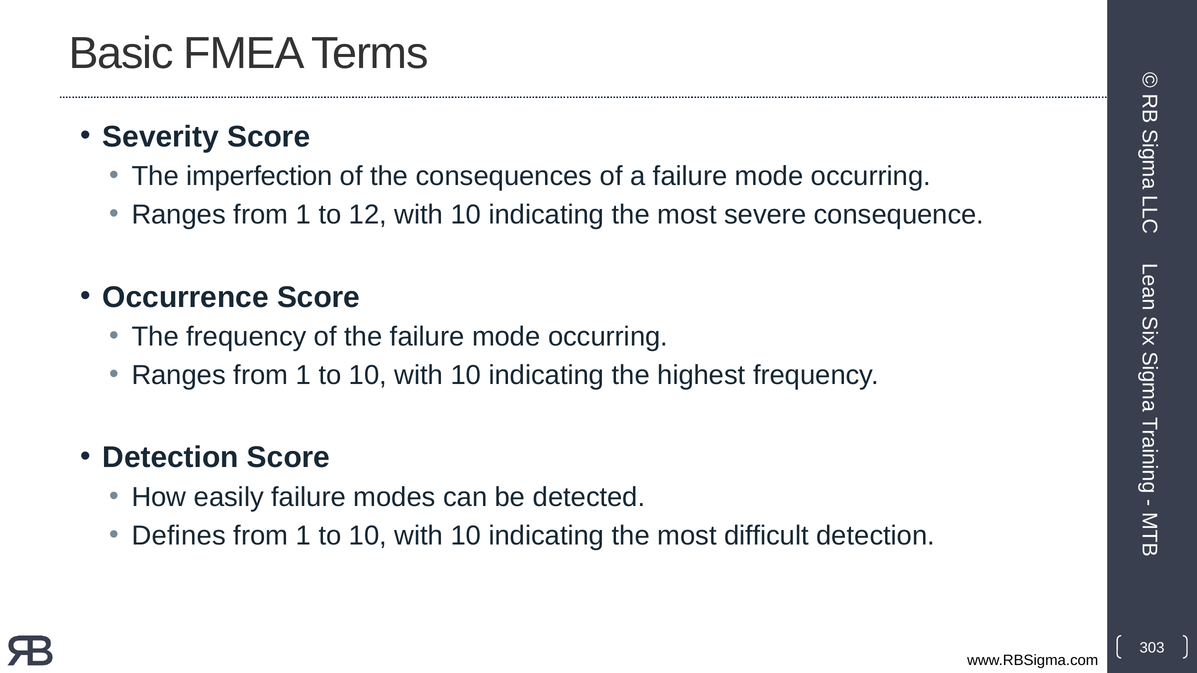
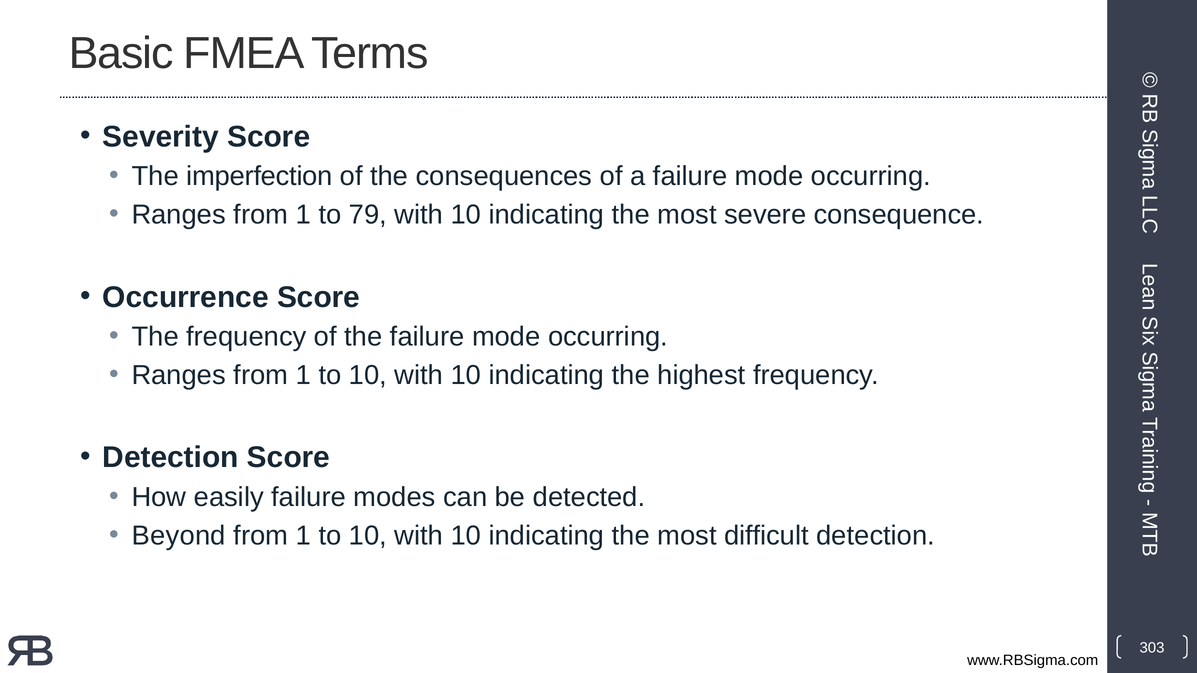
12: 12 -> 79 (368, 215)
Defines: Defines -> Beyond (179, 536)
